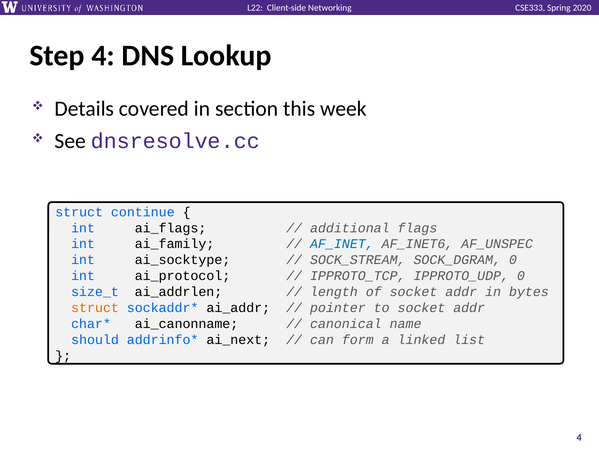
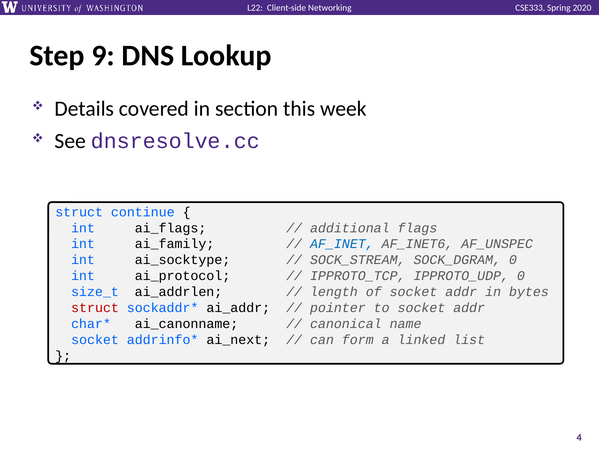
Step 4: 4 -> 9 (103, 56)
struct colour: orange -> red (95, 308)
should: should -> socket (95, 340)
